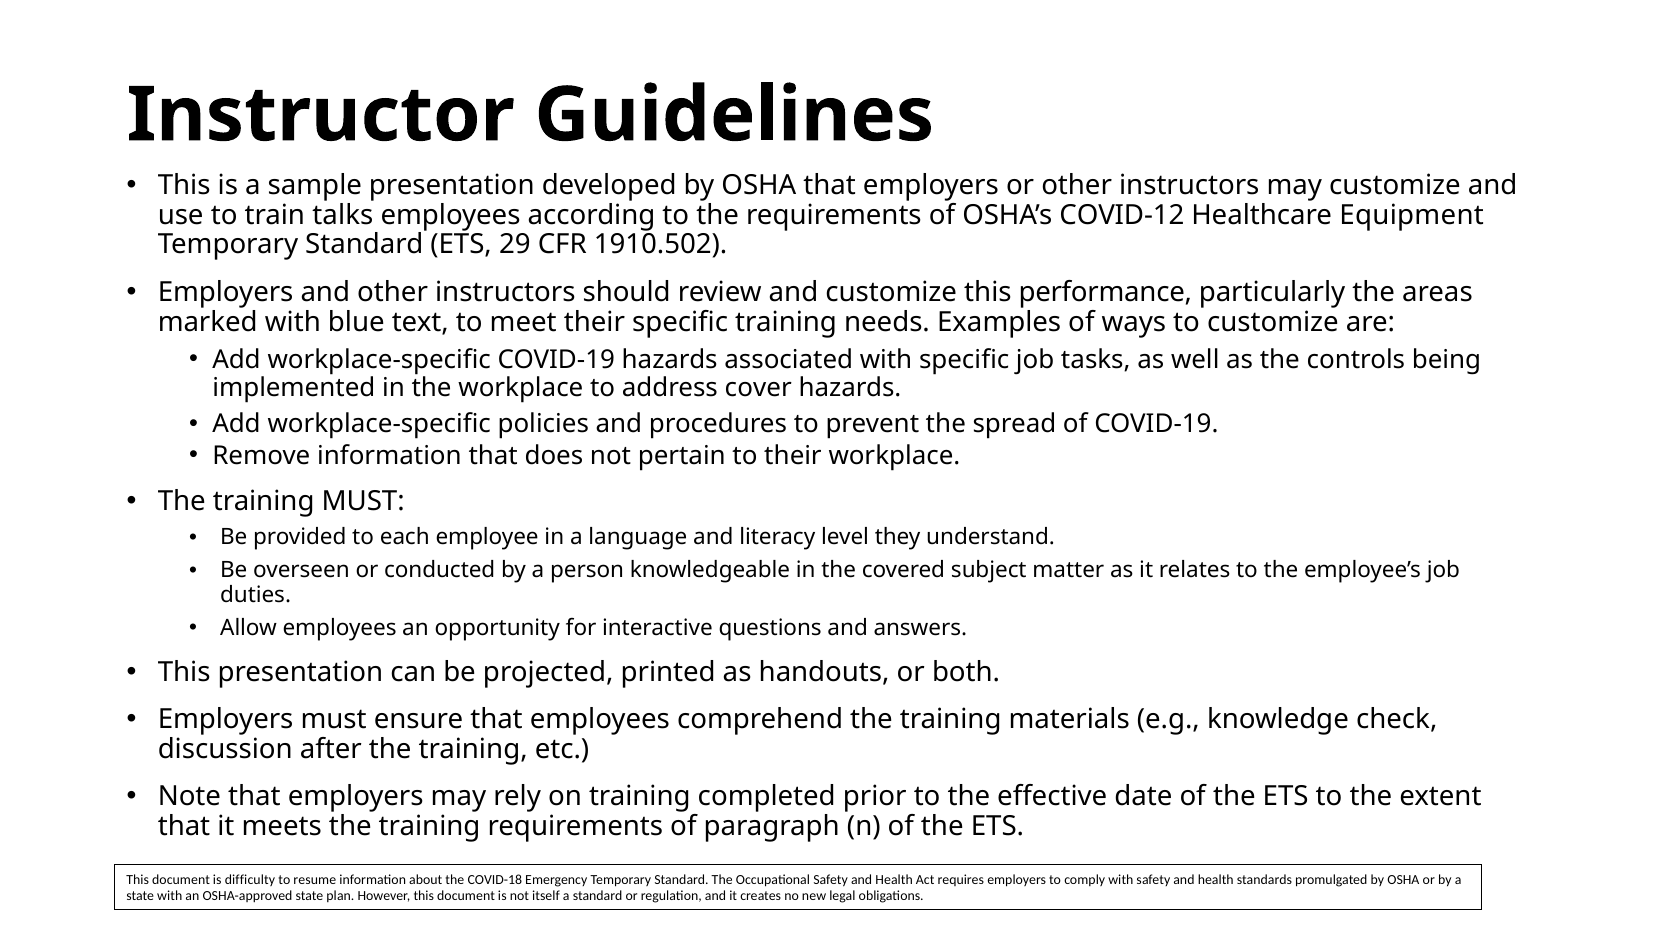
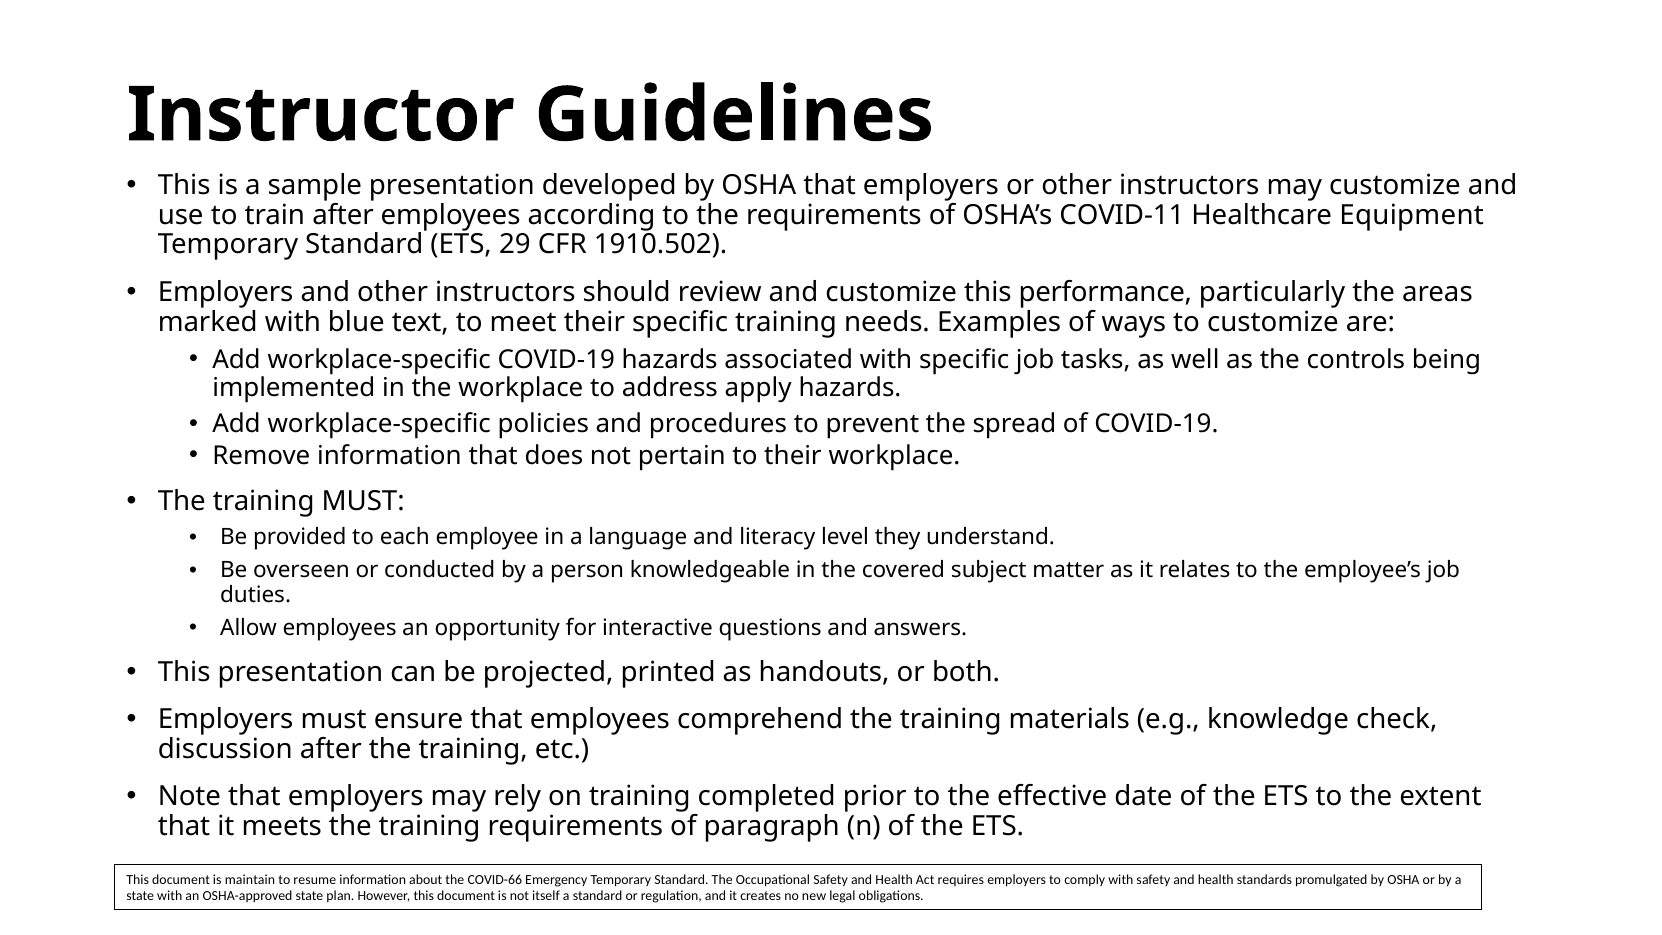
train talks: talks -> after (343, 215)
COVID-12: COVID-12 -> COVID-11 (1122, 215)
cover: cover -> apply (758, 388)
difficulty: difficulty -> maintain (250, 879)
COVID-18: COVID-18 -> COVID-66 (495, 879)
